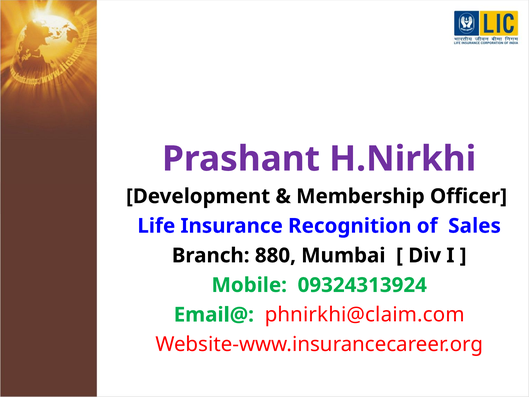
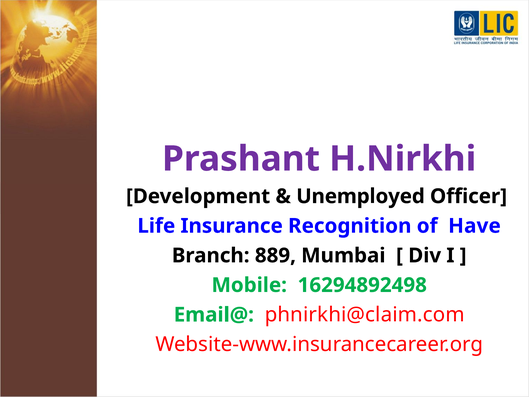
Membership: Membership -> Unemployed (361, 196)
Sales: Sales -> Have (474, 226)
880: 880 -> 889 (275, 255)
09324313924: 09324313924 -> 16294892498 (362, 285)
